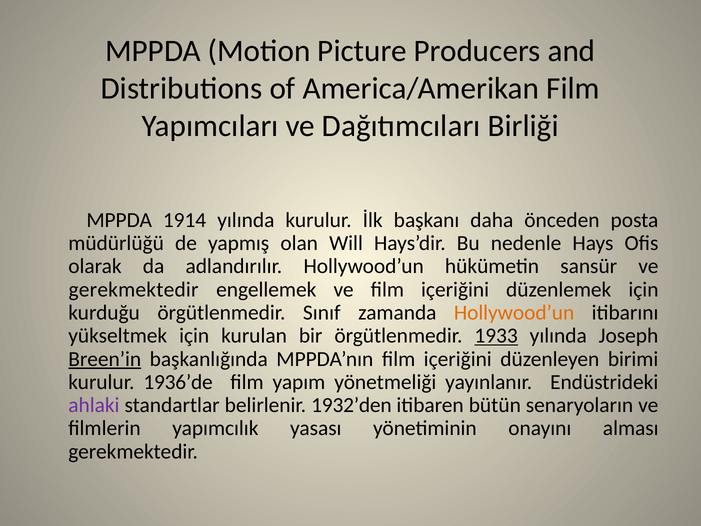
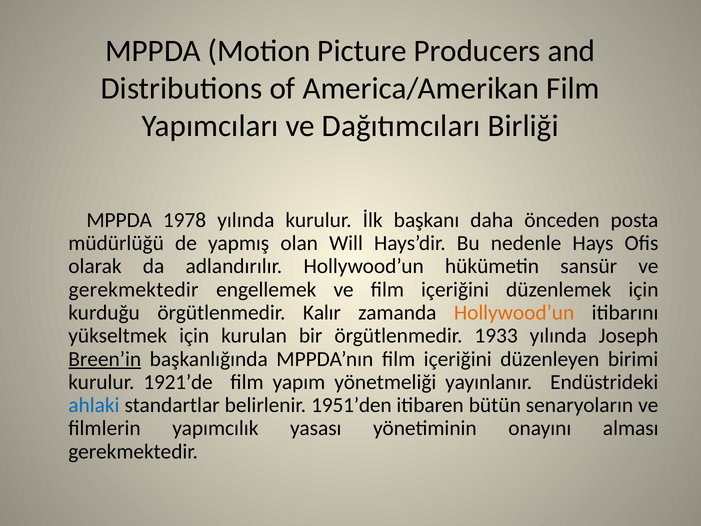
1914: 1914 -> 1978 (185, 220)
Sınıf: Sınıf -> Kalır (322, 313)
1933 underline: present -> none (496, 336)
1936’de: 1936’de -> 1921’de (178, 382)
ahlaki colour: purple -> blue (94, 405)
1932’den: 1932’den -> 1951’den (351, 405)
